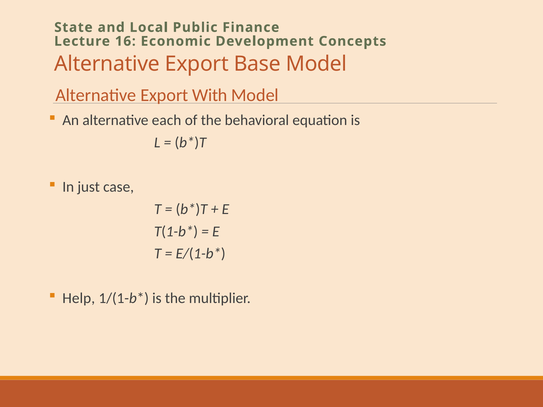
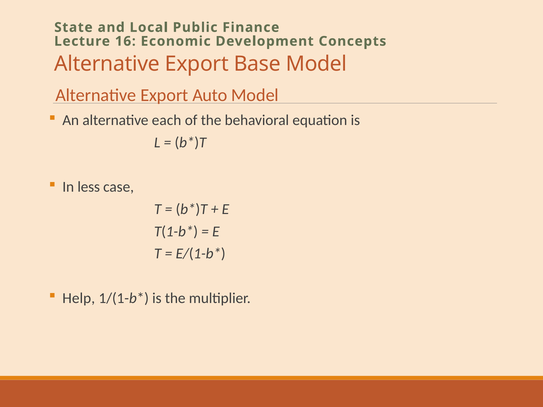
With: With -> Auto (210, 95)
just: just -> less (89, 187)
